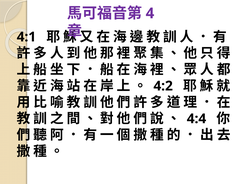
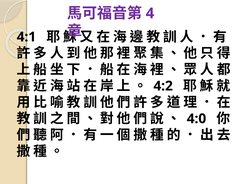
4:4: 4:4 -> 4:0 (196, 119)
